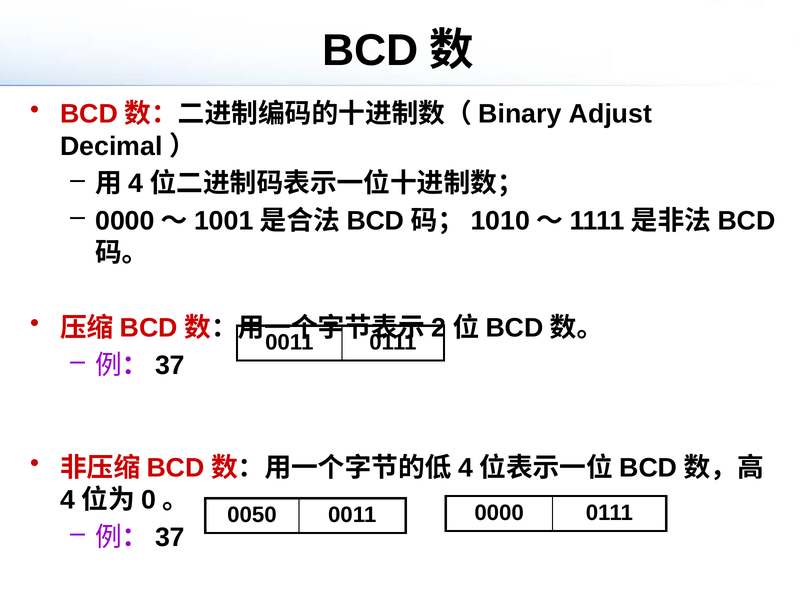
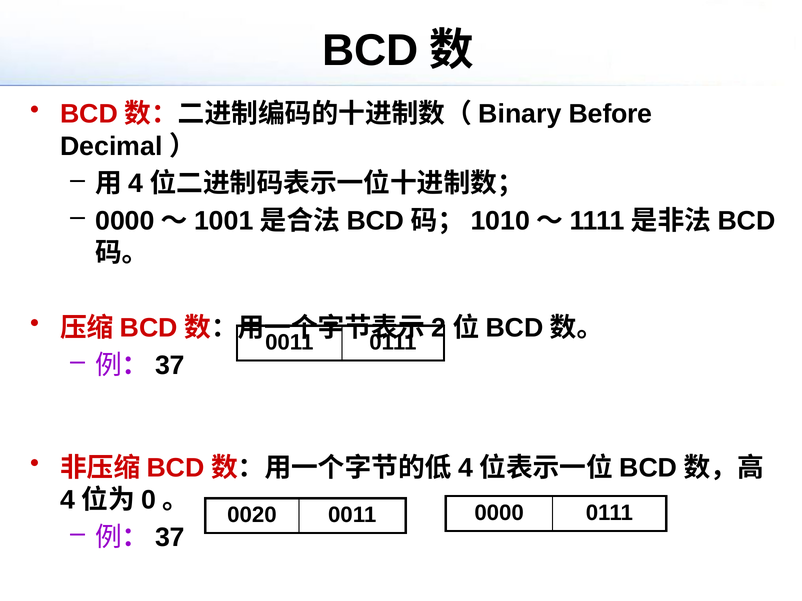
Adjust: Adjust -> Before (611, 114)
0050: 0050 -> 0020 (252, 515)
